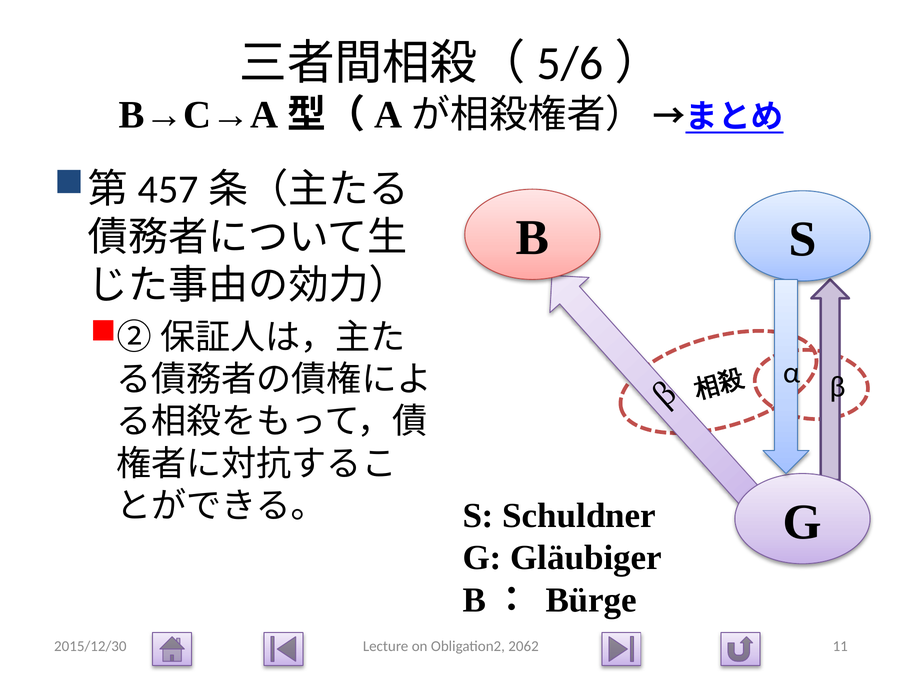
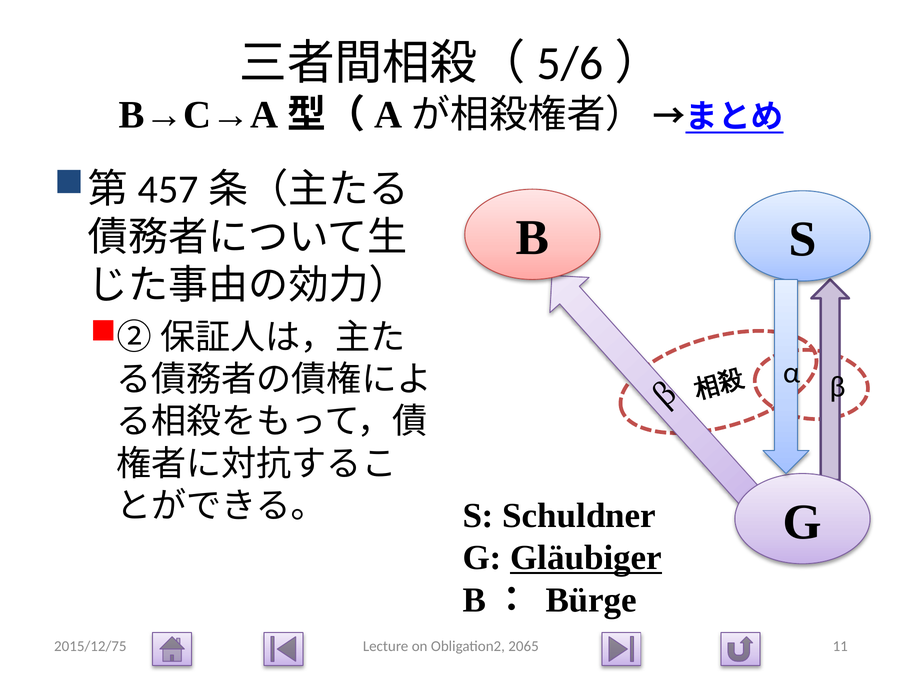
Gläubiger underline: none -> present (586, 557)
2015/12/30: 2015/12/30 -> 2015/12/75 (90, 646)
2062: 2062 -> 2065 (524, 646)
